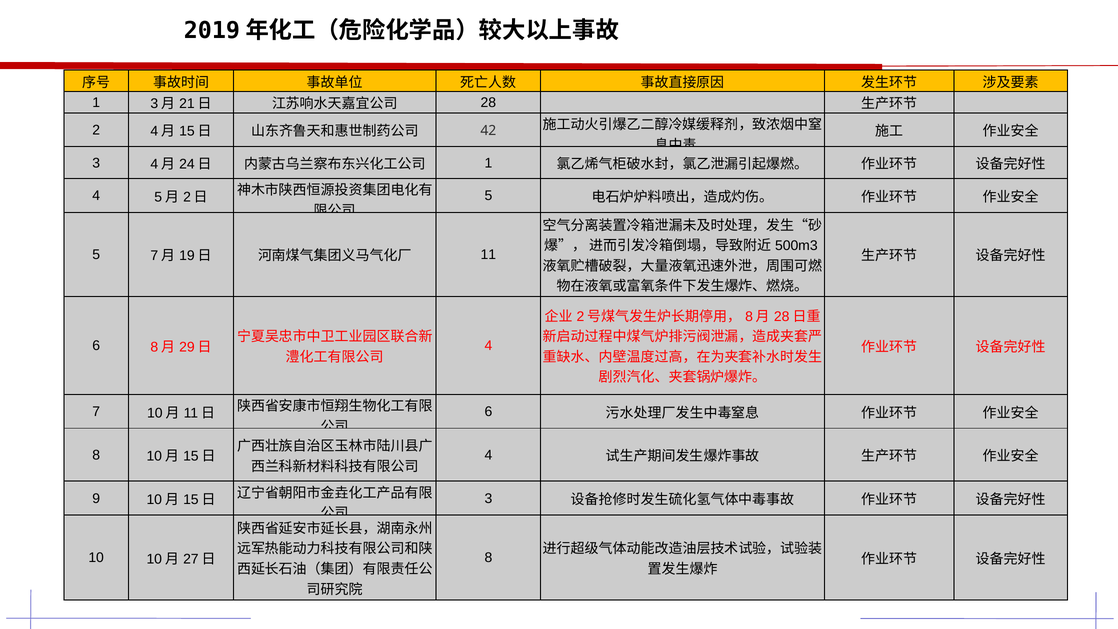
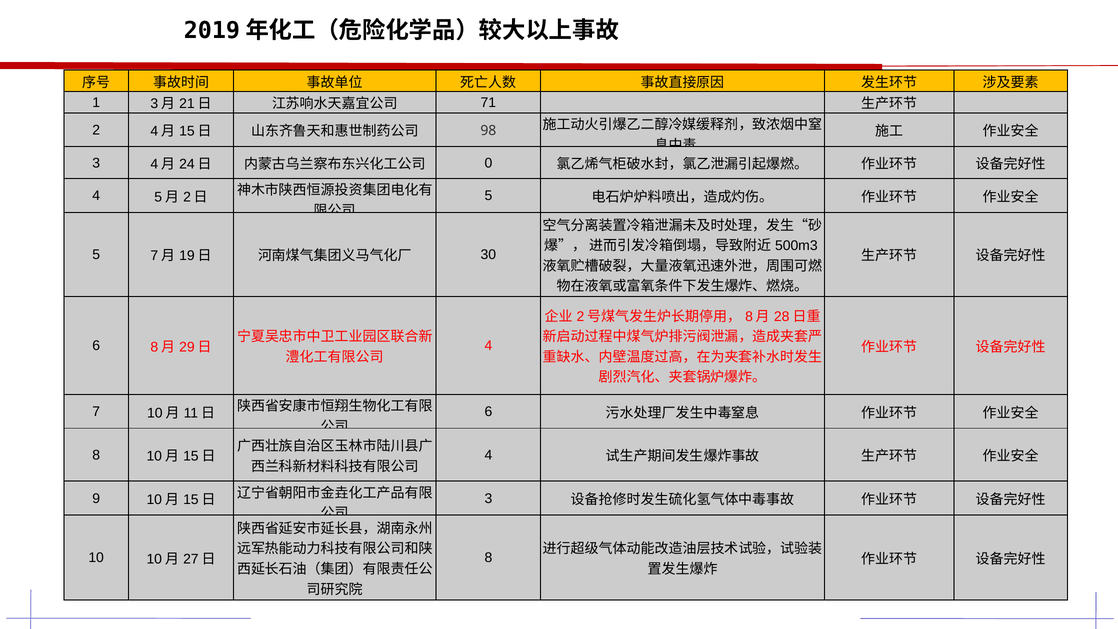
28: 28 -> 71 (488, 103)
42: 42 -> 98 (488, 131)
1: 1 -> 0 (488, 163)
11: 11 -> 30 (488, 255)
